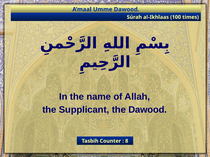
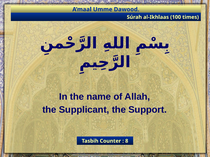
the Dawood: Dawood -> Support (148, 110)
